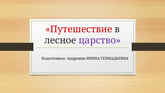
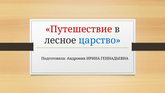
царство colour: purple -> blue (100, 40)
